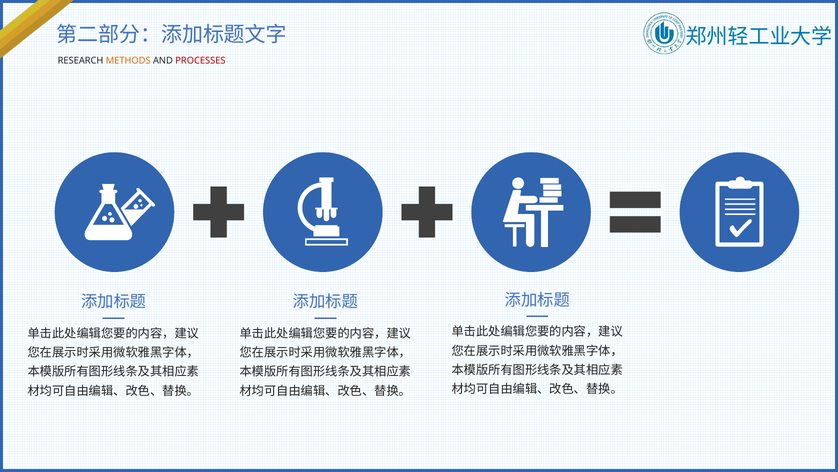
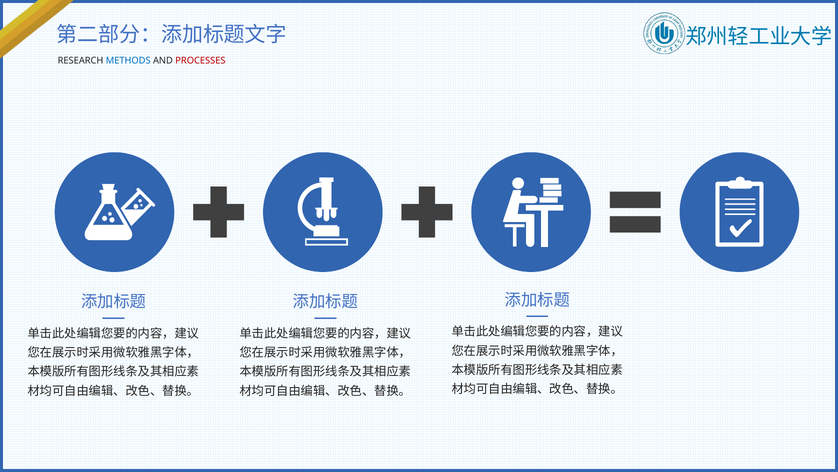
METHODS colour: orange -> blue (128, 61)
